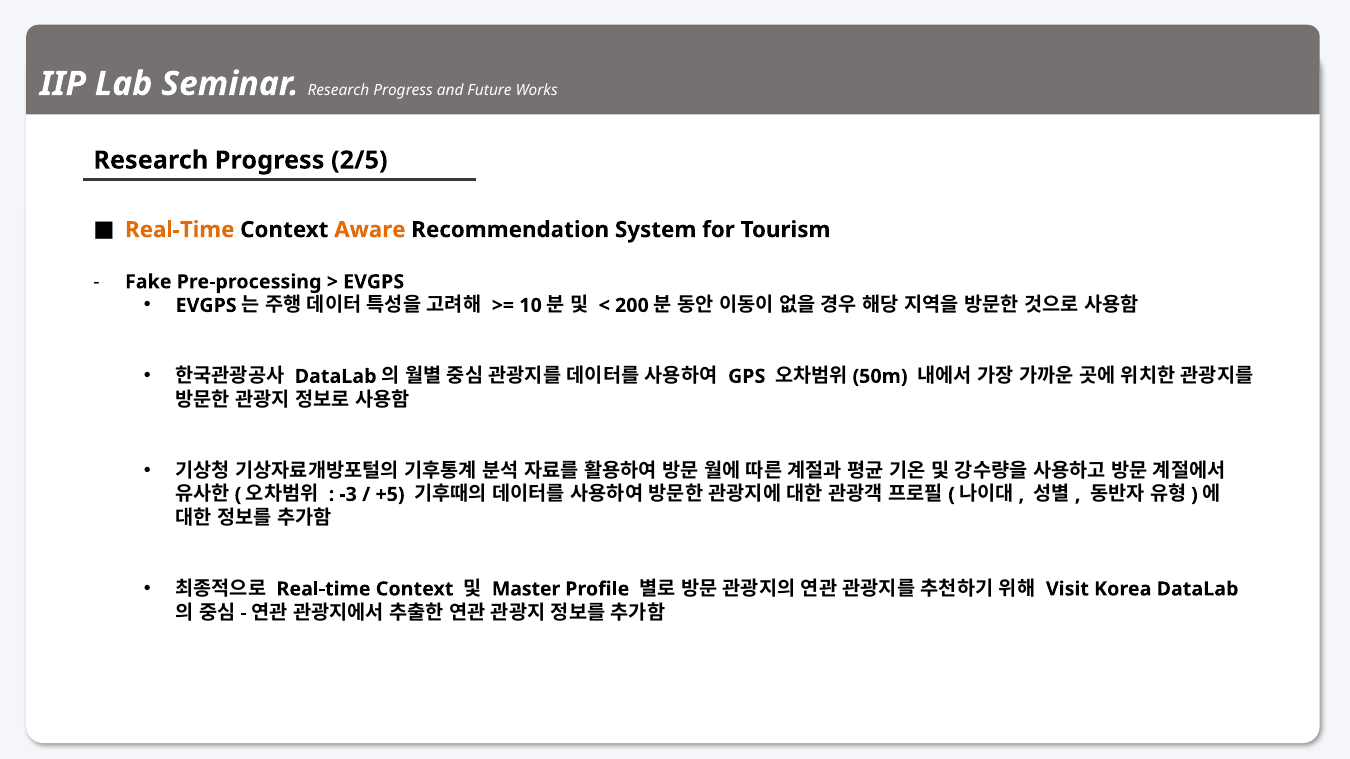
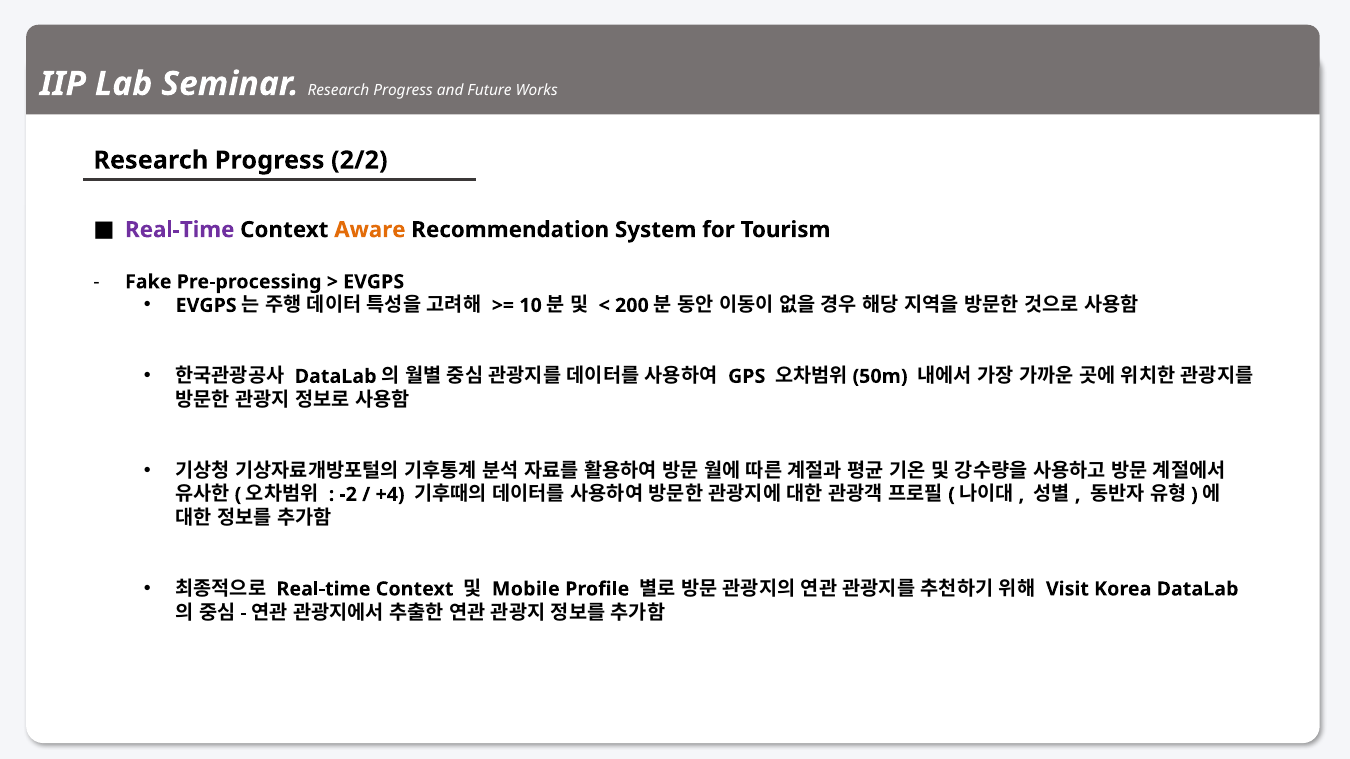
2/5: 2/5 -> 2/2 (359, 160)
Real-Time colour: orange -> purple (180, 230)
-3: -3 -> -2 (348, 495)
+5: +5 -> +4 (390, 495)
Master: Master -> Mobile (526, 589)
